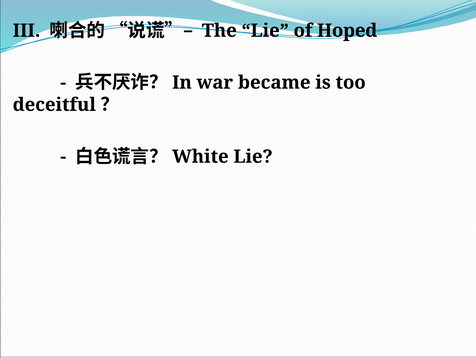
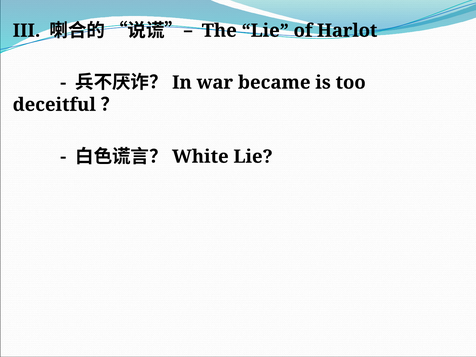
Hoped: Hoped -> Harlot (347, 31)
